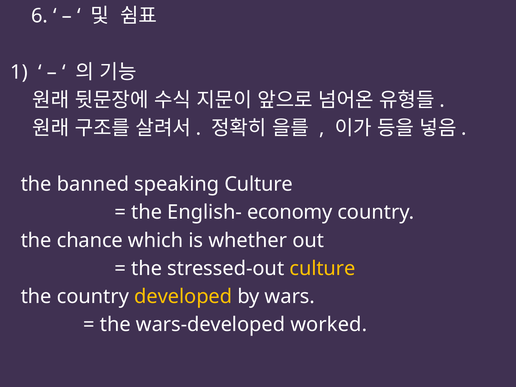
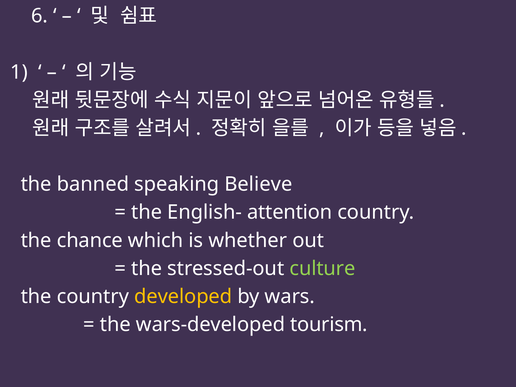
speaking Culture: Culture -> Believe (258, 184)
economy: economy -> attention (290, 212)
culture colour: yellow -> light green (323, 268)
worked: worked -> tourism (329, 325)
